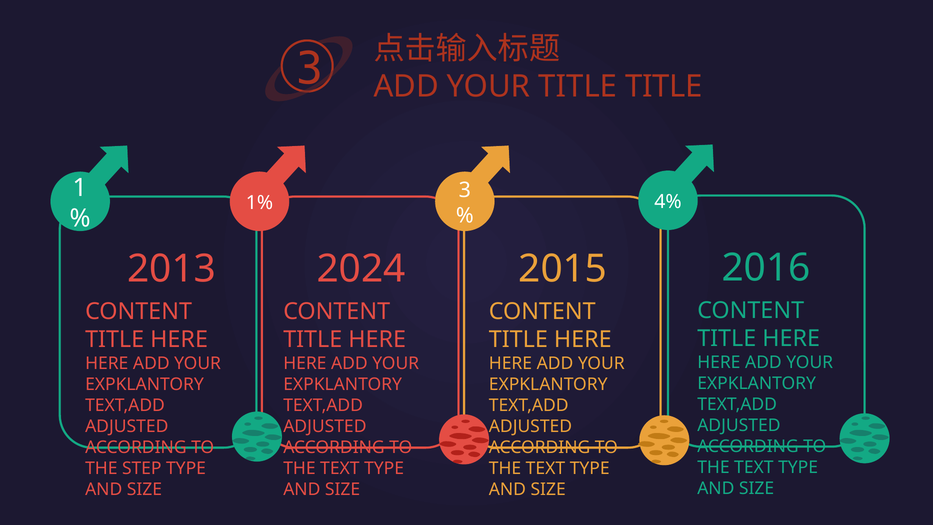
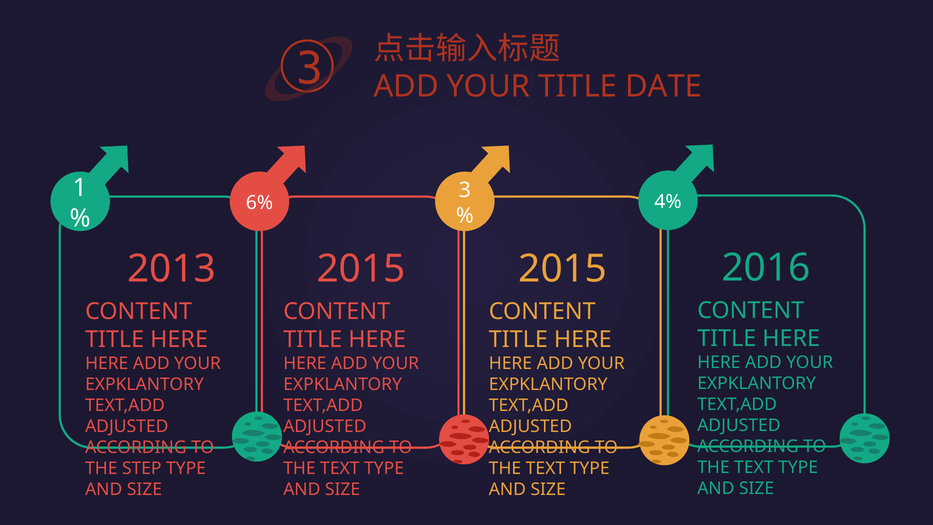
TITLE TITLE: TITLE -> DATE (664, 86)
1%: 1% -> 6% (259, 203)
2013 2024: 2024 -> 2015 (361, 269)
